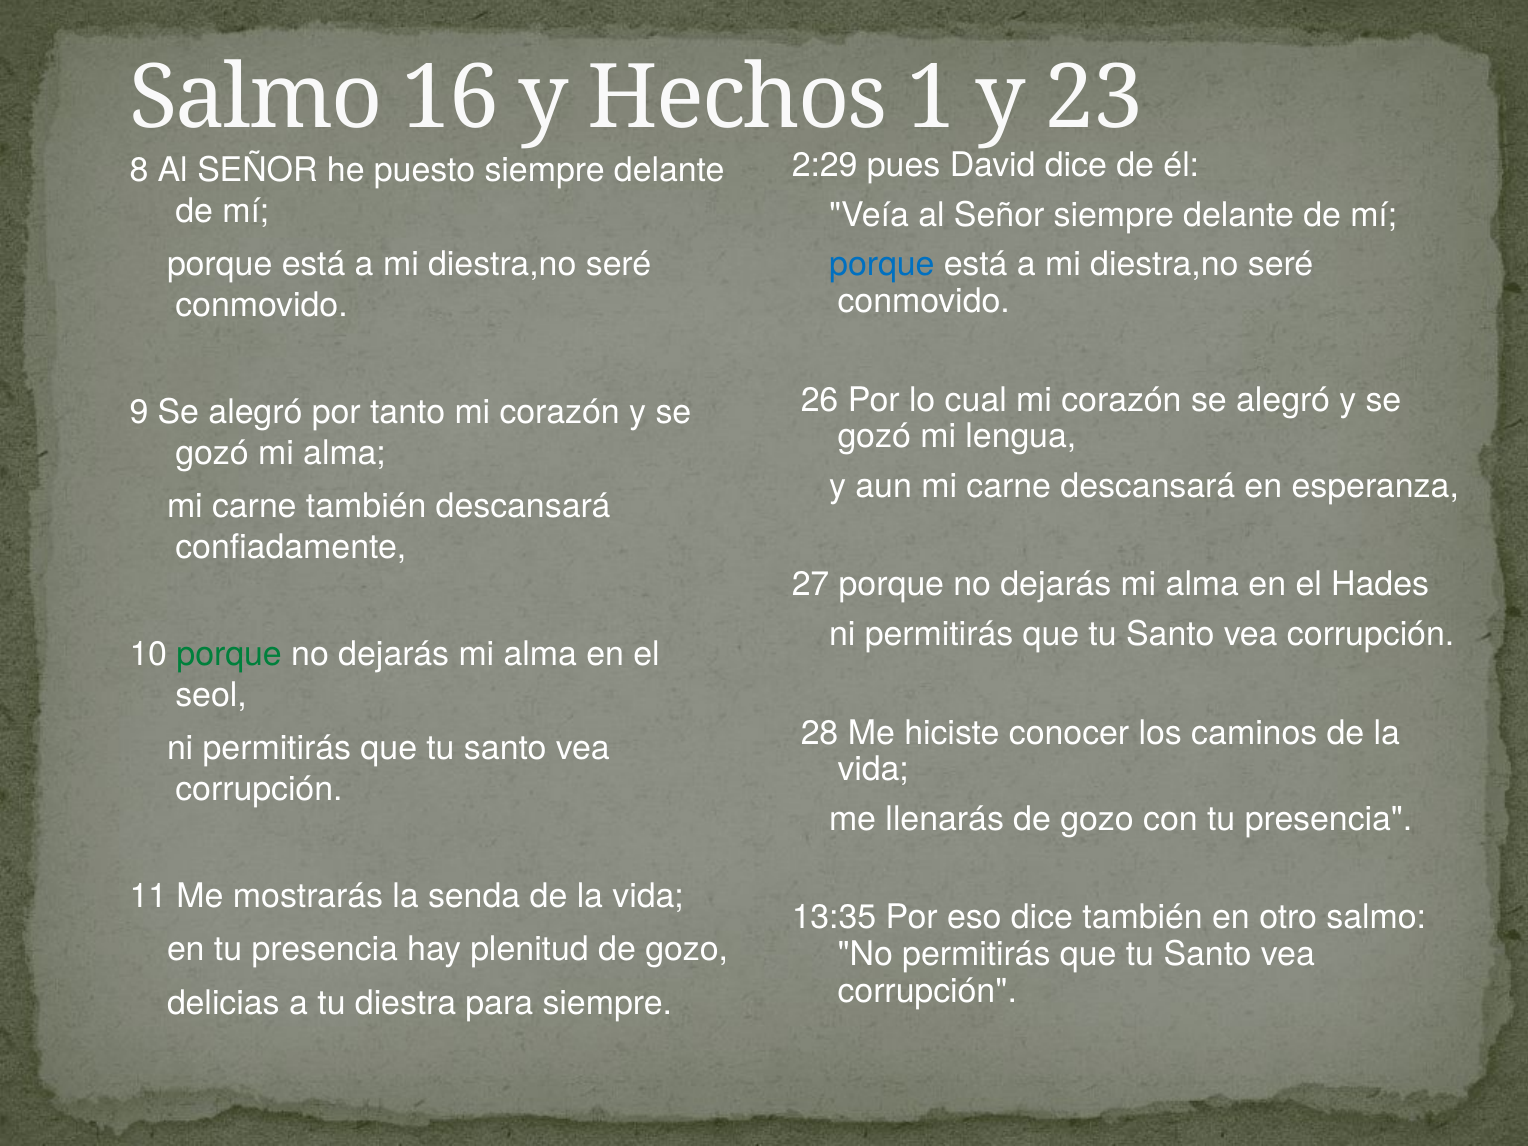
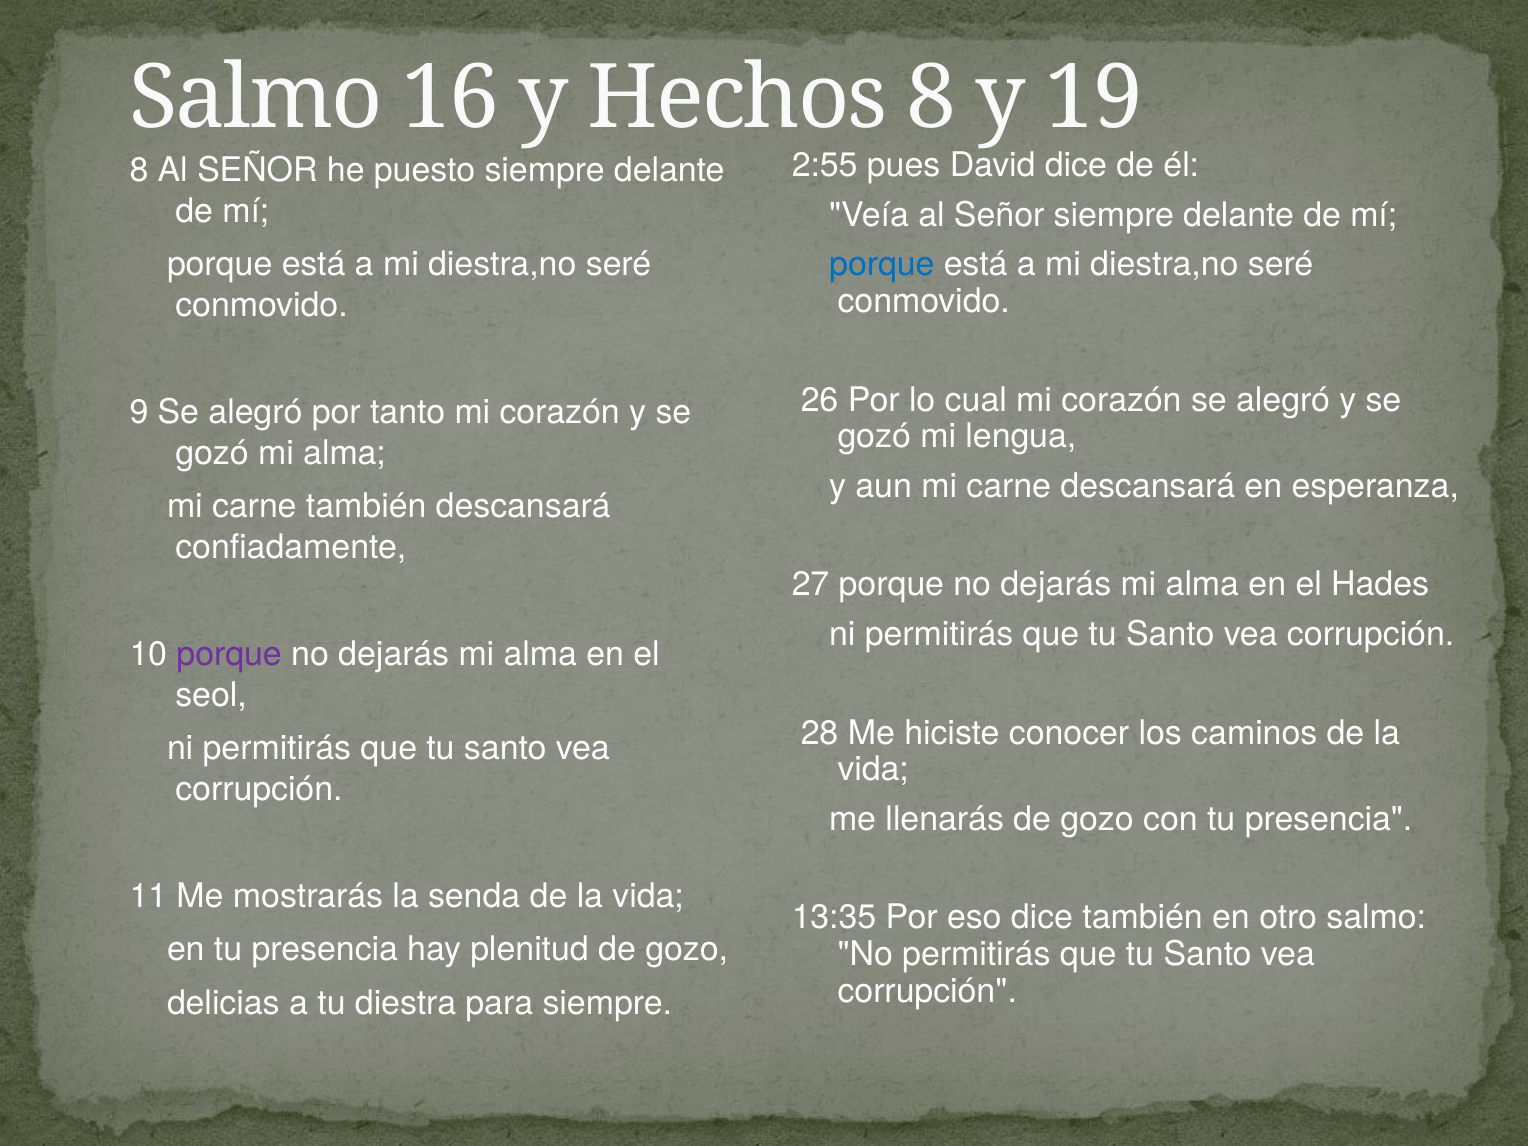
Hechos 1: 1 -> 8 (932, 98)
23: 23 -> 19 (1094, 98)
2:29: 2:29 -> 2:55 (825, 166)
porque colour: green -> purple (229, 654)
